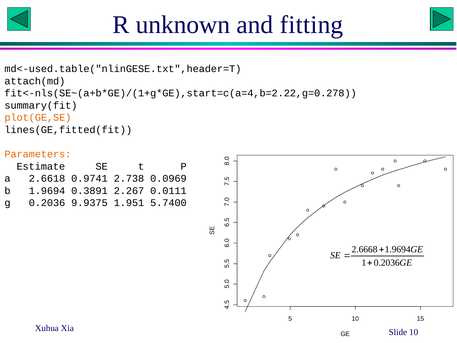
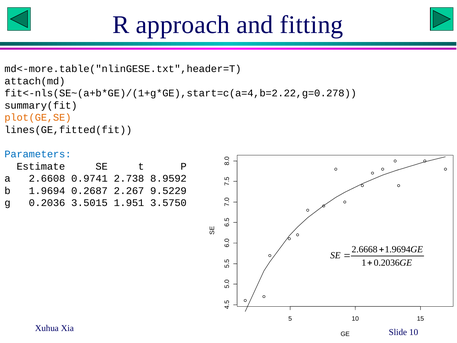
unknown: unknown -> approach (183, 25)
md<-used.table("nlinGESE.txt",header=T: md<-used.table("nlinGESE.txt",header=T -> md<-more.table("nlinGESE.txt",header=T (123, 69)
Parameters colour: orange -> blue (38, 154)
2.6618: 2.6618 -> 2.6608 (47, 178)
0.0969: 0.0969 -> 8.9592 (168, 178)
0.3891: 0.3891 -> 0.2687 (89, 191)
0.0111: 0.0111 -> 9.5229 (168, 191)
9.9375: 9.9375 -> 3.5015 (89, 203)
5.7400: 5.7400 -> 3.5750 (168, 203)
